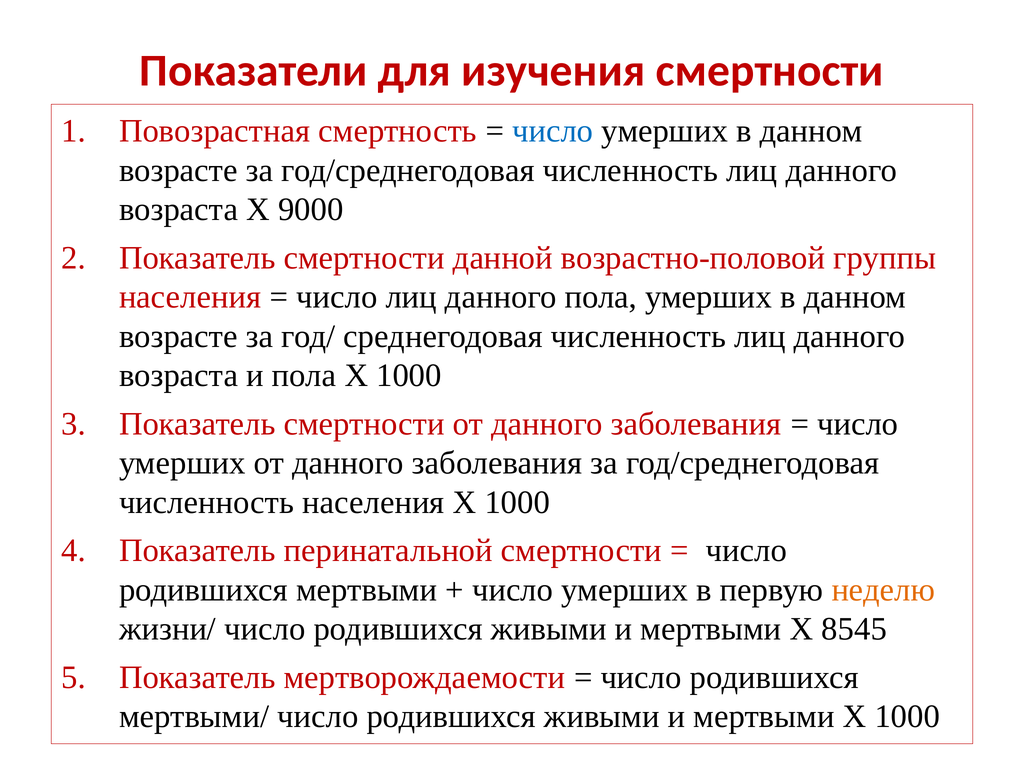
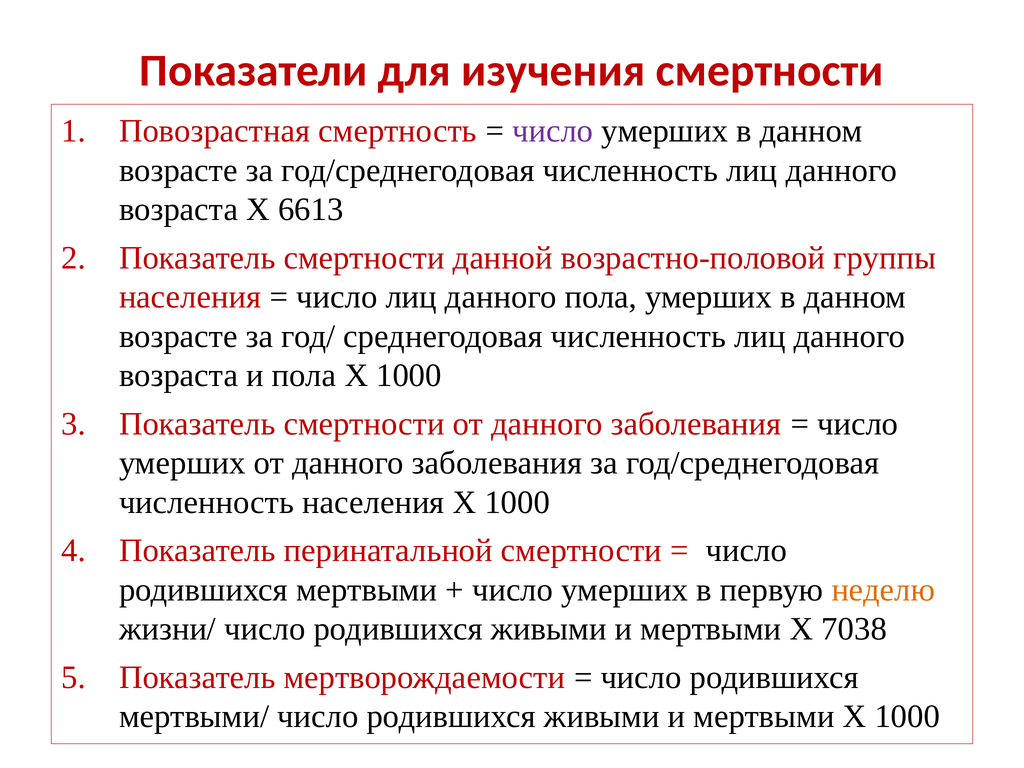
число colour: blue -> purple (553, 131)
9000: 9000 -> 6613 (311, 209)
8545: 8545 -> 7038 (854, 629)
